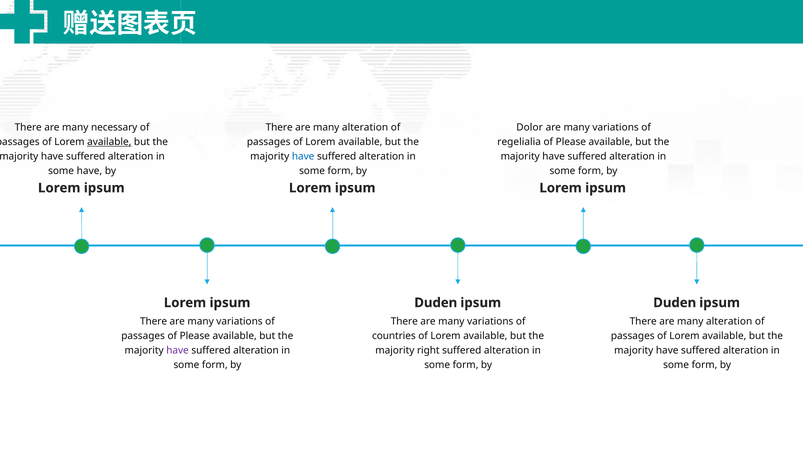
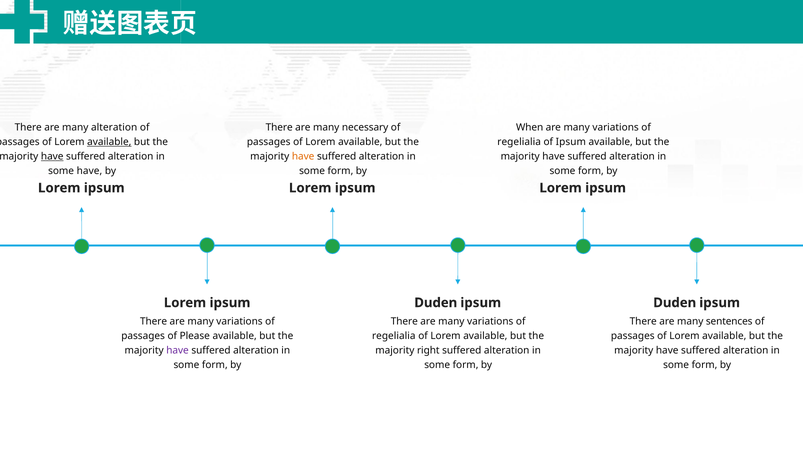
many necessary: necessary -> alteration (114, 127)
alteration: alteration -> necessary (365, 127)
Dolor: Dolor -> When (530, 127)
Please: Please -> Ipsum (571, 142)
have underline: none -> present (52, 156)
have colour: blue -> orange (303, 156)
alteration: alteration -> sentences (729, 321)
countries: countries -> regelialia (394, 336)
